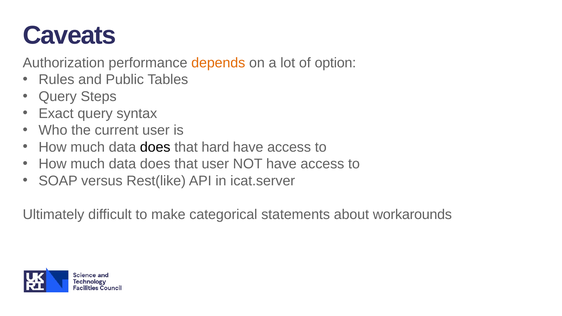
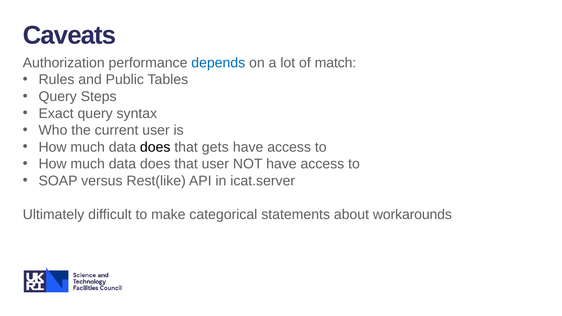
depends colour: orange -> blue (218, 63)
option: option -> match (335, 63)
hard: hard -> gets (215, 147)
